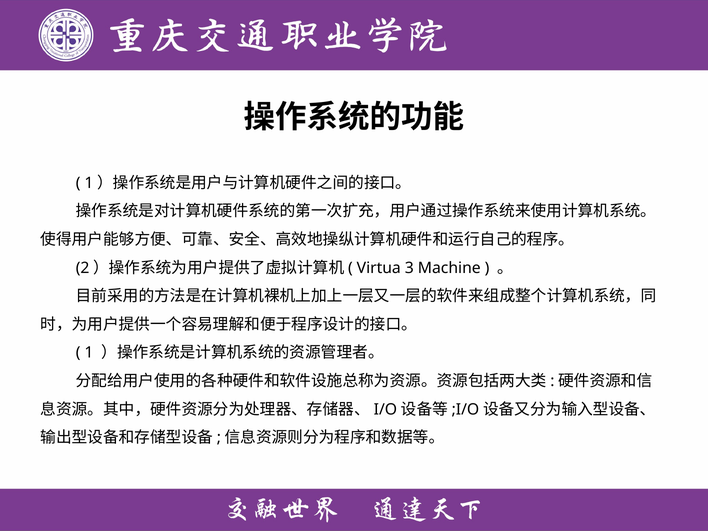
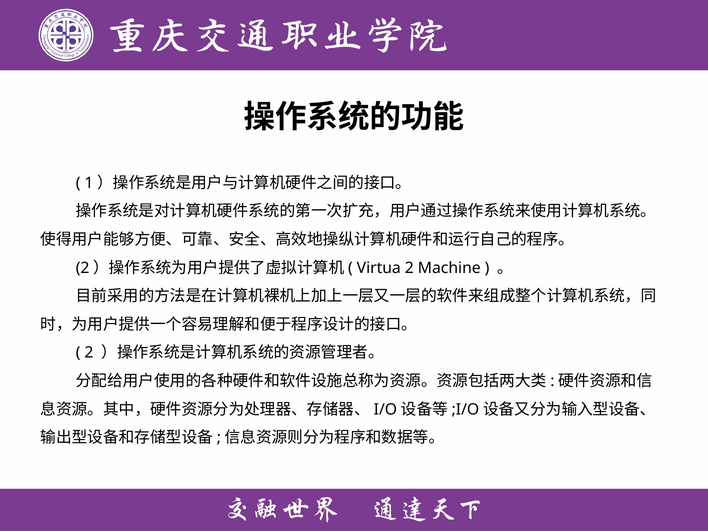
Virtua 3: 3 -> 2 (409, 268)
1: 1 -> 2 (89, 353)
